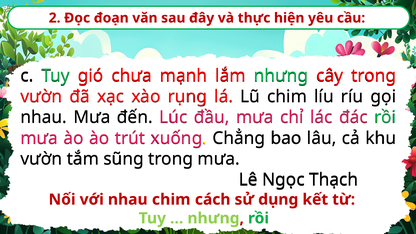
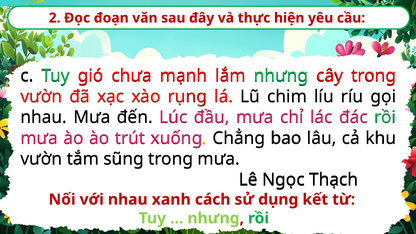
nhau chim: chim -> xanh (171, 200)
